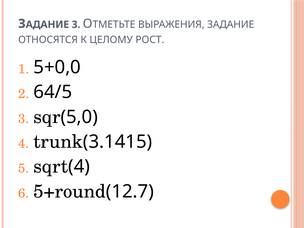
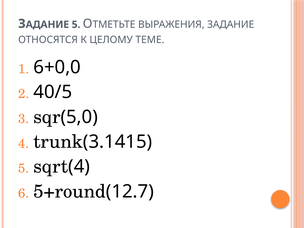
3: 3 -> 5 (76, 25)
РОСТ: РОСТ -> ТЕМЕ (150, 40)
5+0,0: 5+0,0 -> 6+0,0 (57, 67)
64/5: 64/5 -> 40/5 (53, 92)
